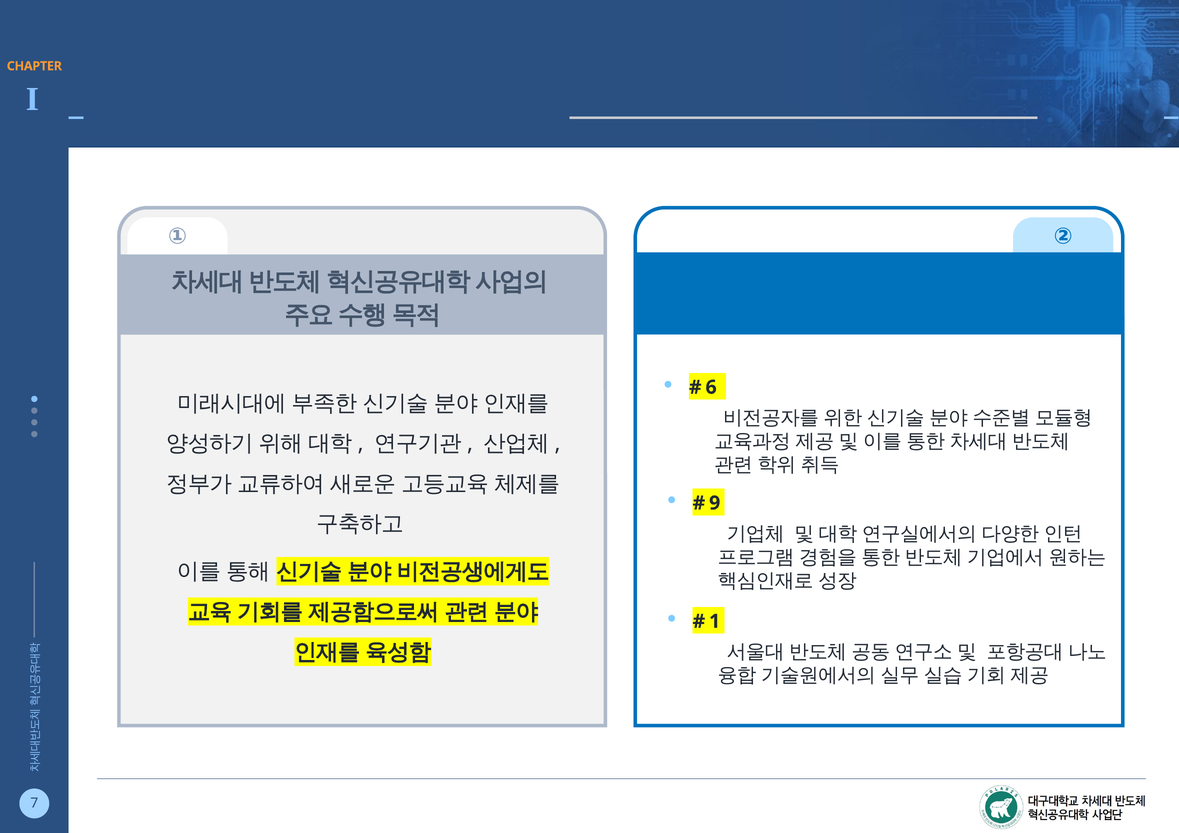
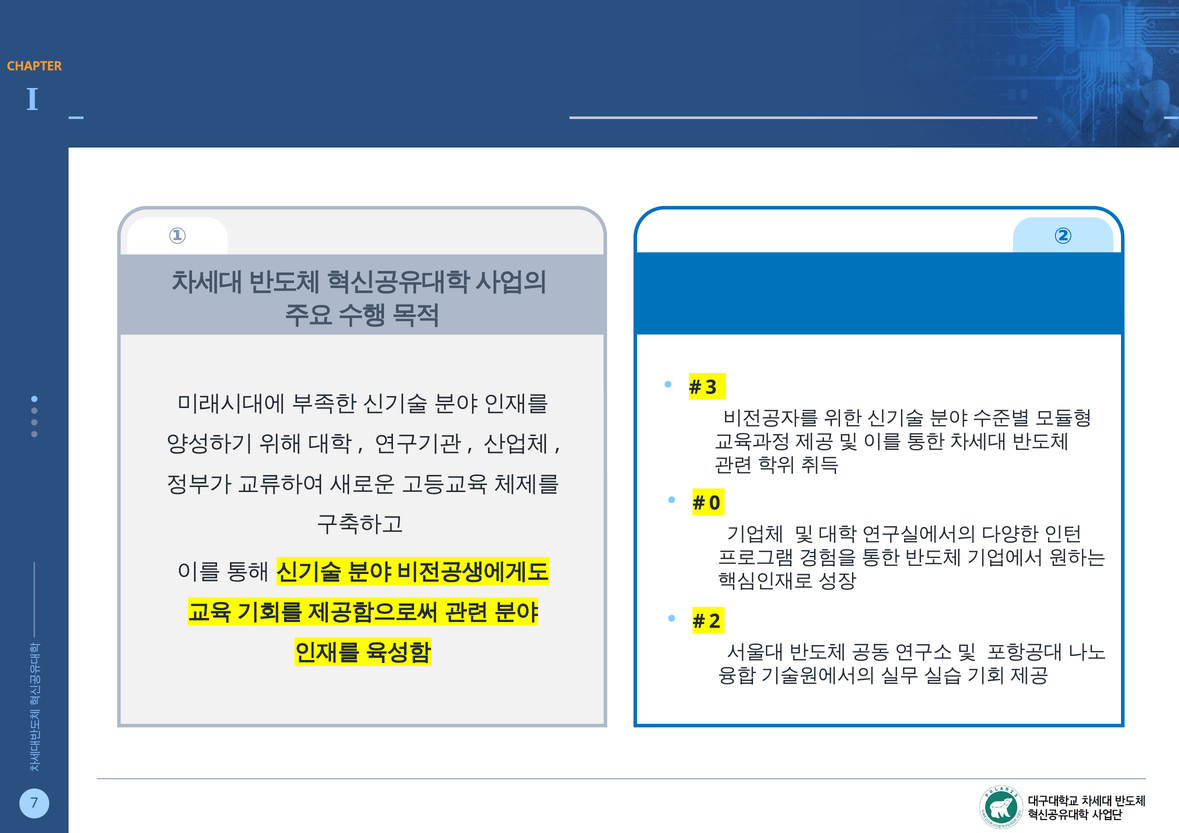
6: 6 -> 3 (711, 388)
9: 9 -> 0 (715, 503)
1: 1 -> 2 (715, 622)
